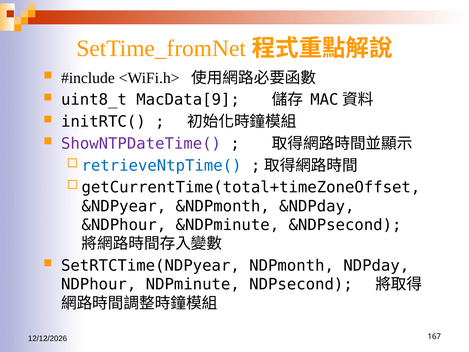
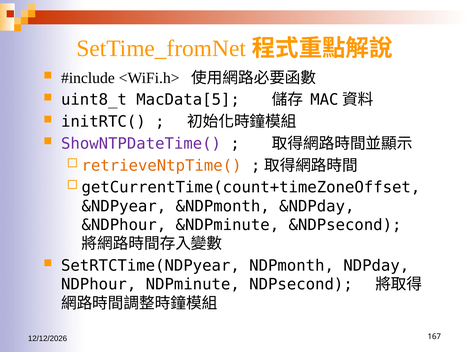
MacData[9: MacData[9 -> MacData[5 (188, 100)
retrieveNtpTime( colour: blue -> orange (162, 165)
getCurrentTime(total+timeZoneOffset: getCurrentTime(total+timeZoneOffset -> getCurrentTime(count+timeZoneOffset (251, 187)
